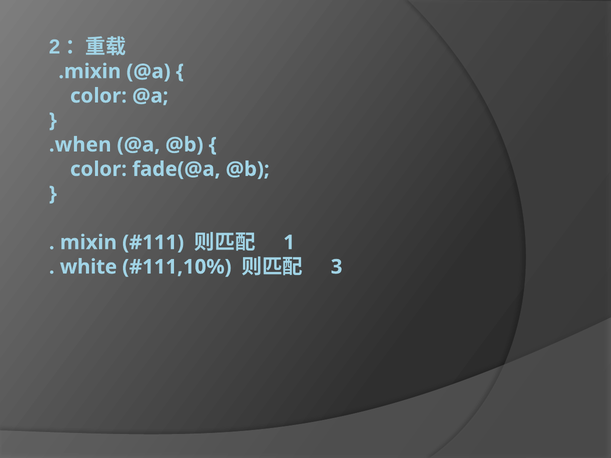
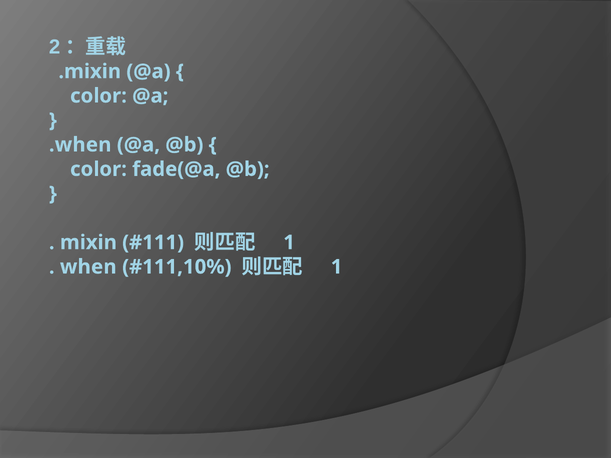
white: white -> when (88, 267)
3: 3 -> 1 (337, 267)
